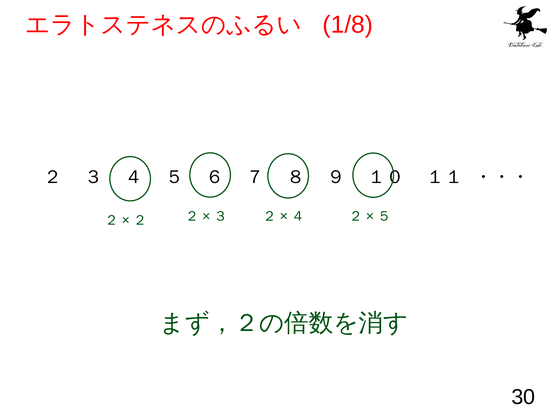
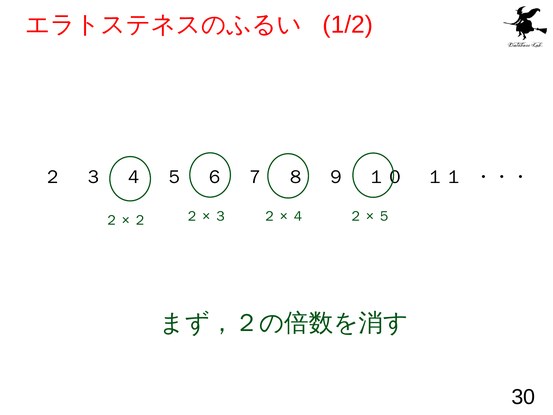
1/8: 1/8 -> 1/2 (348, 25)
